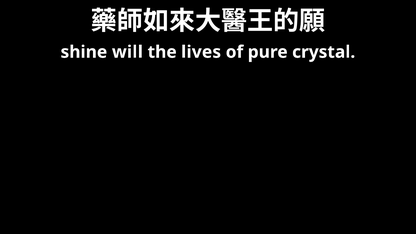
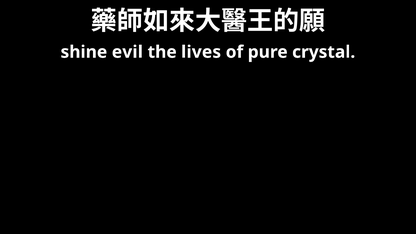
will: will -> evil (127, 52)
